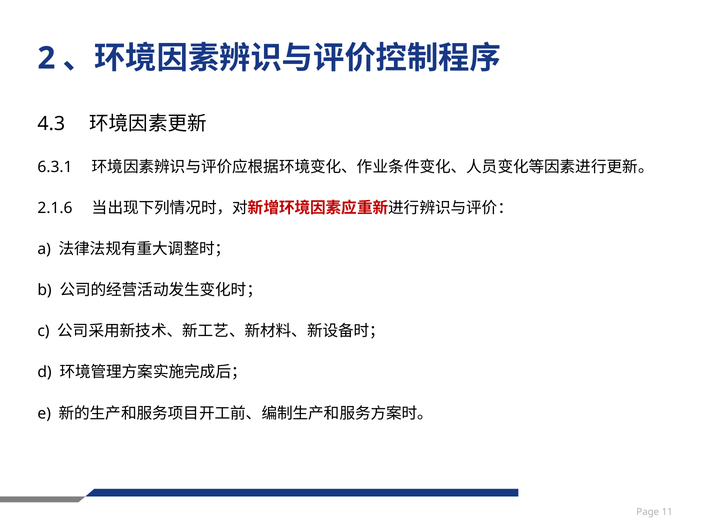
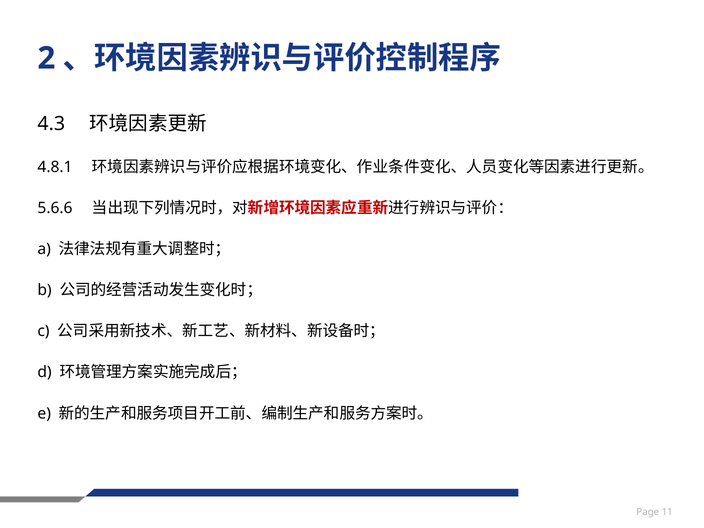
6.3.1: 6.3.1 -> 4.8.1 (55, 167)
2.1.6: 2.1.6 -> 5.6.6 (55, 208)
